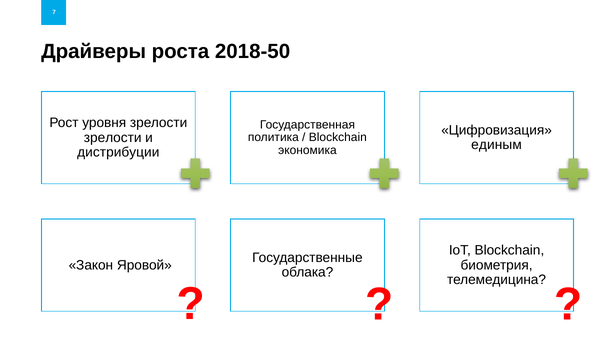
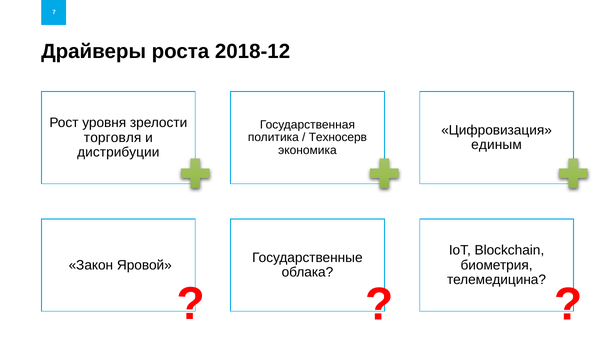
2018-50: 2018-50 -> 2018-12 (253, 51)
зрелости: зрелости -> торговля (113, 137)
Blockchain: Blockchain -> Техносерв (338, 137)
